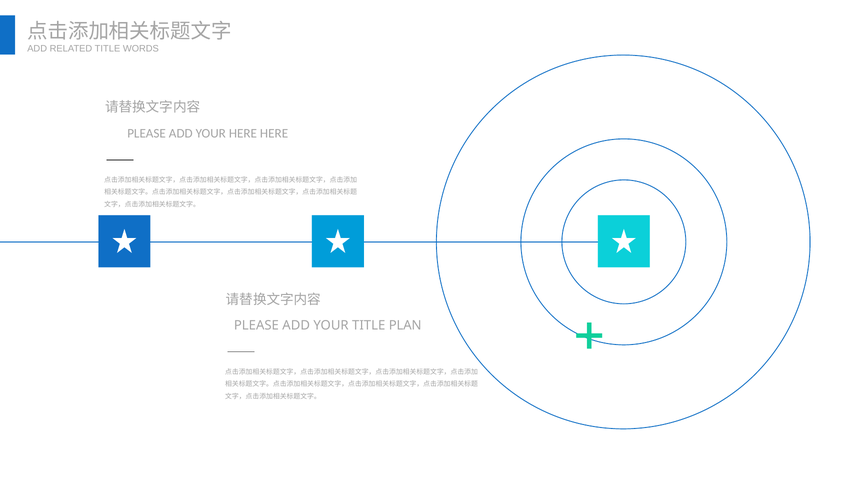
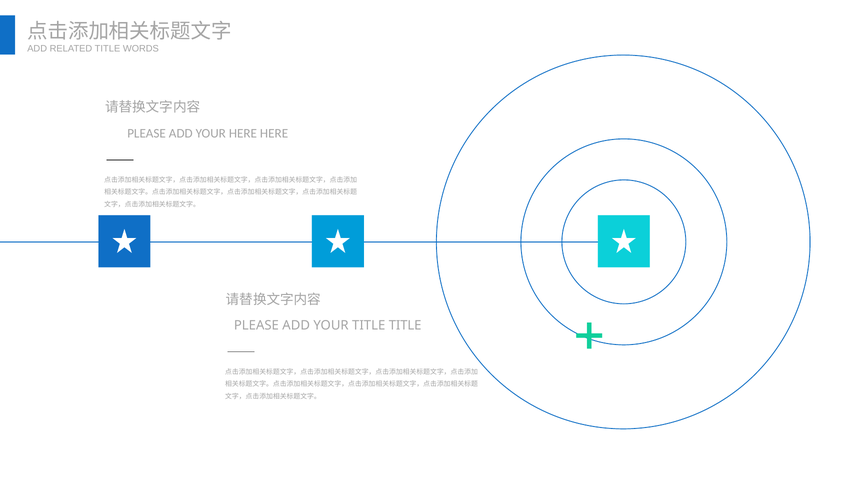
TITLE PLAN: PLAN -> TITLE (405, 325)
